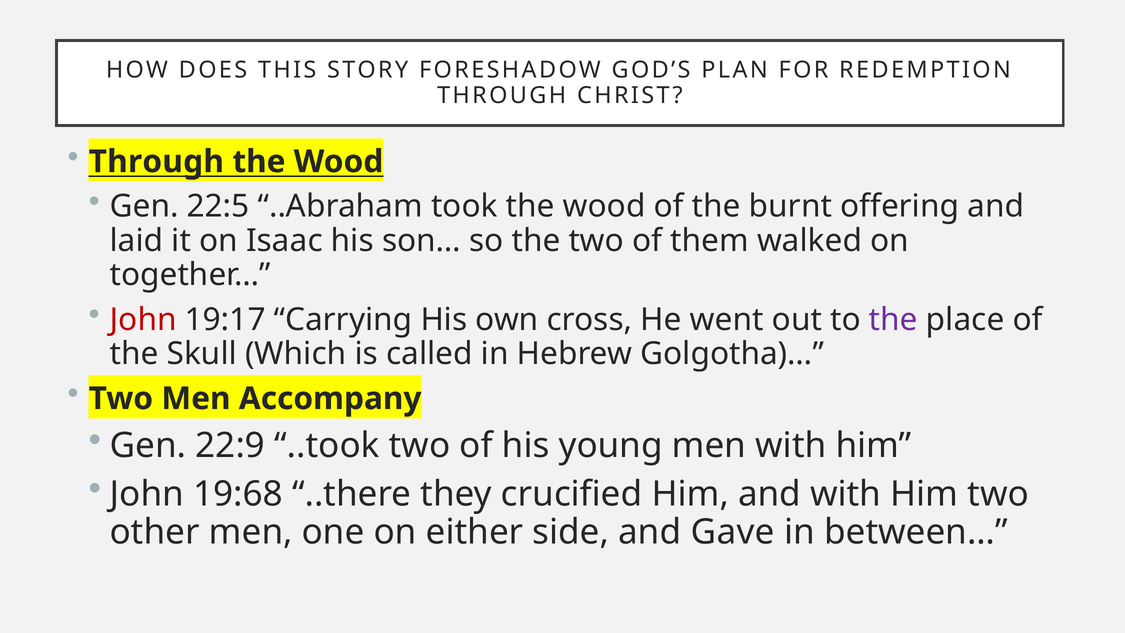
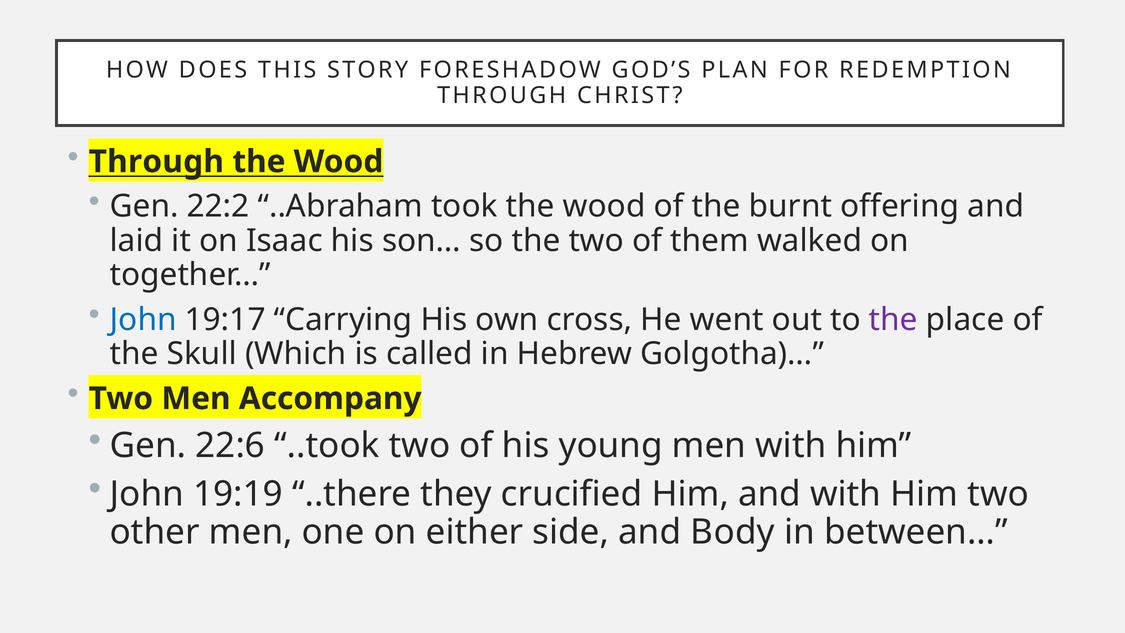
22:5: 22:5 -> 22:2 (218, 206)
John colour: red -> blue (143, 320)
22:9: 22:9 -> 22:6 (230, 446)
19:68: 19:68 -> 19:19 (238, 494)
Gave: Gave -> Body (733, 532)
